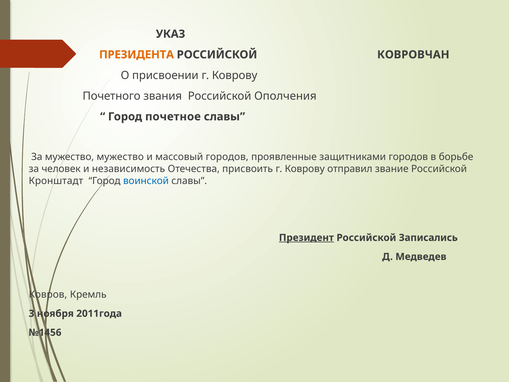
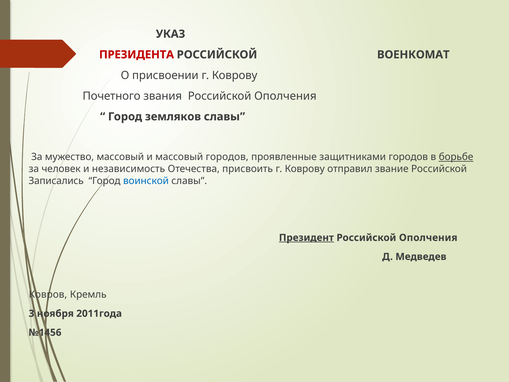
ПРЕЗИДЕНТА colour: orange -> red (137, 55)
КОВРОВЧАН: КОВРОВЧАН -> ВОЕНКОМАТ (413, 55)
почетное: почетное -> земляков (173, 117)
мужество мужество: мужество -> массовый (120, 157)
борьбе underline: none -> present (456, 157)
Кронштадт: Кронштадт -> Записались (56, 181)
Записались: Записались -> Ополчения (428, 238)
